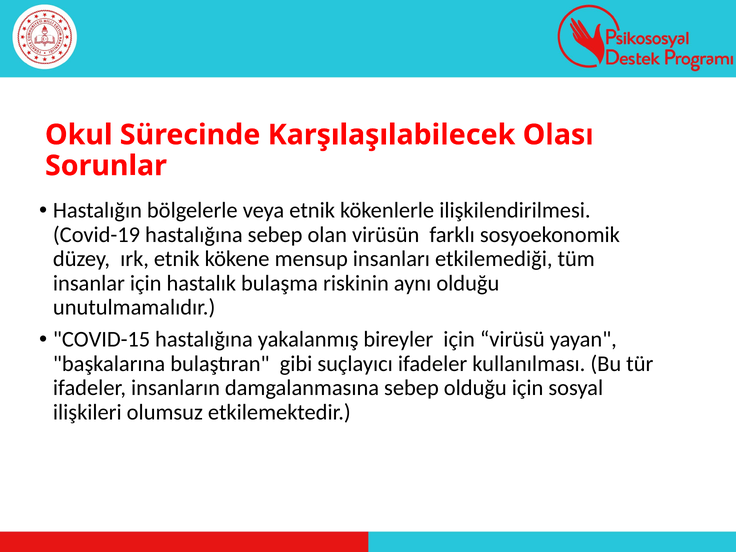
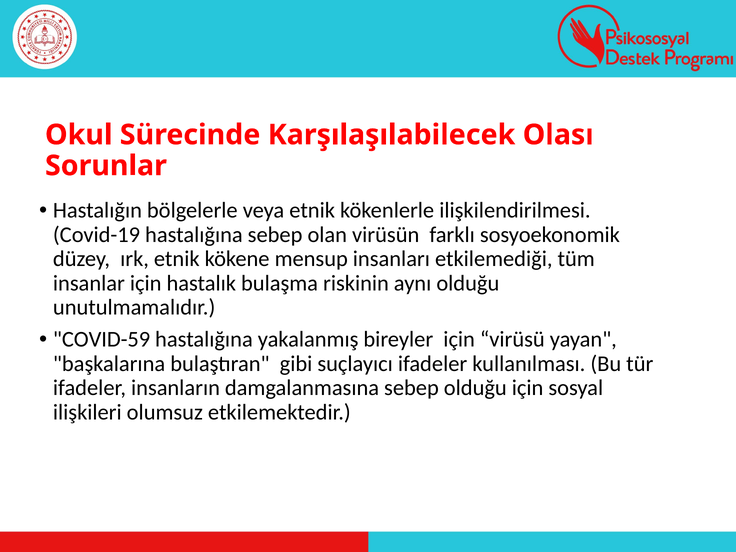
COVID-15: COVID-15 -> COVID-59 (102, 339)
